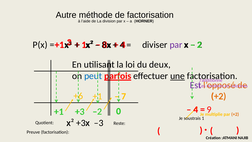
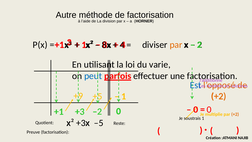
par colour: purple -> orange (176, 45)
deux: deux -> varie (160, 64)
une underline: present -> none (178, 76)
Est colour: purple -> blue (196, 85)
+6: +6 -> +9 (78, 96)
7: 7 -> 1 (124, 96)
+1: +1 -> +5 (97, 96)
4: 4 -> 0 (196, 109)
9: 9 -> 0 (209, 109)
–3: –3 -> –5 (99, 123)
